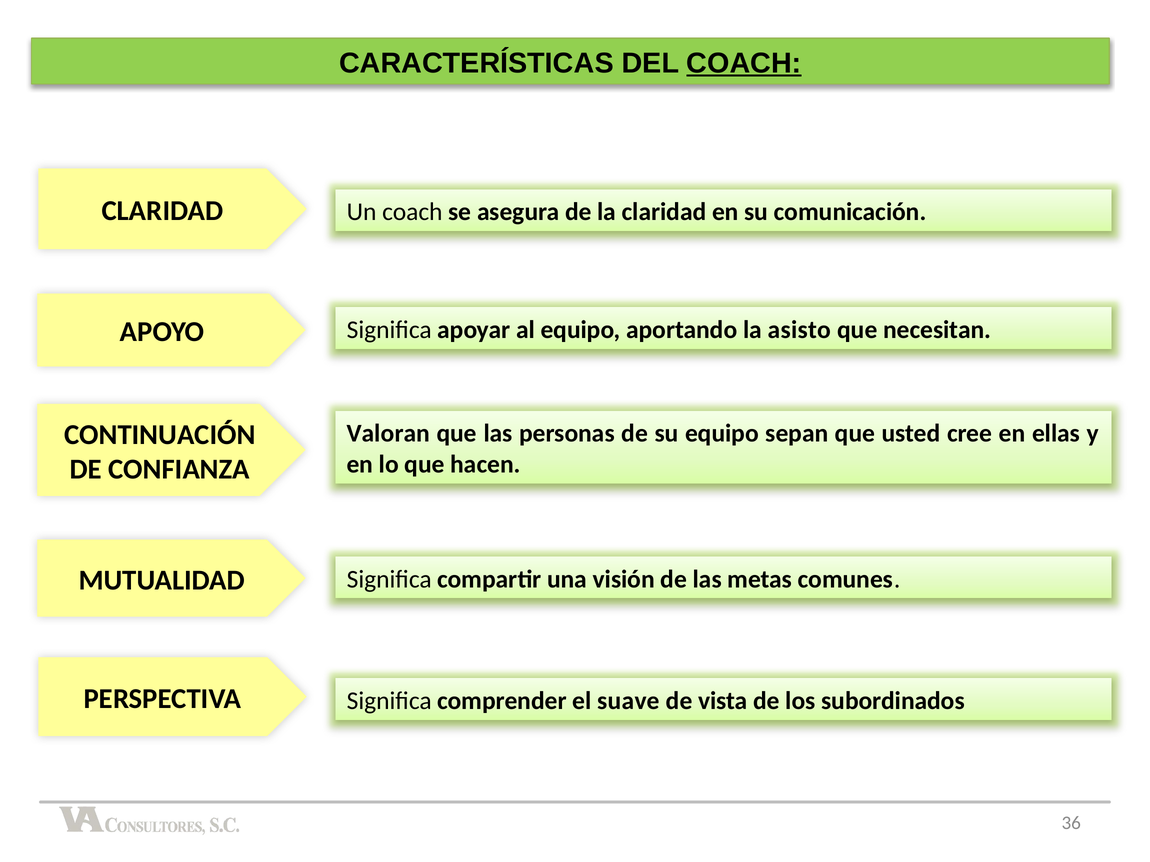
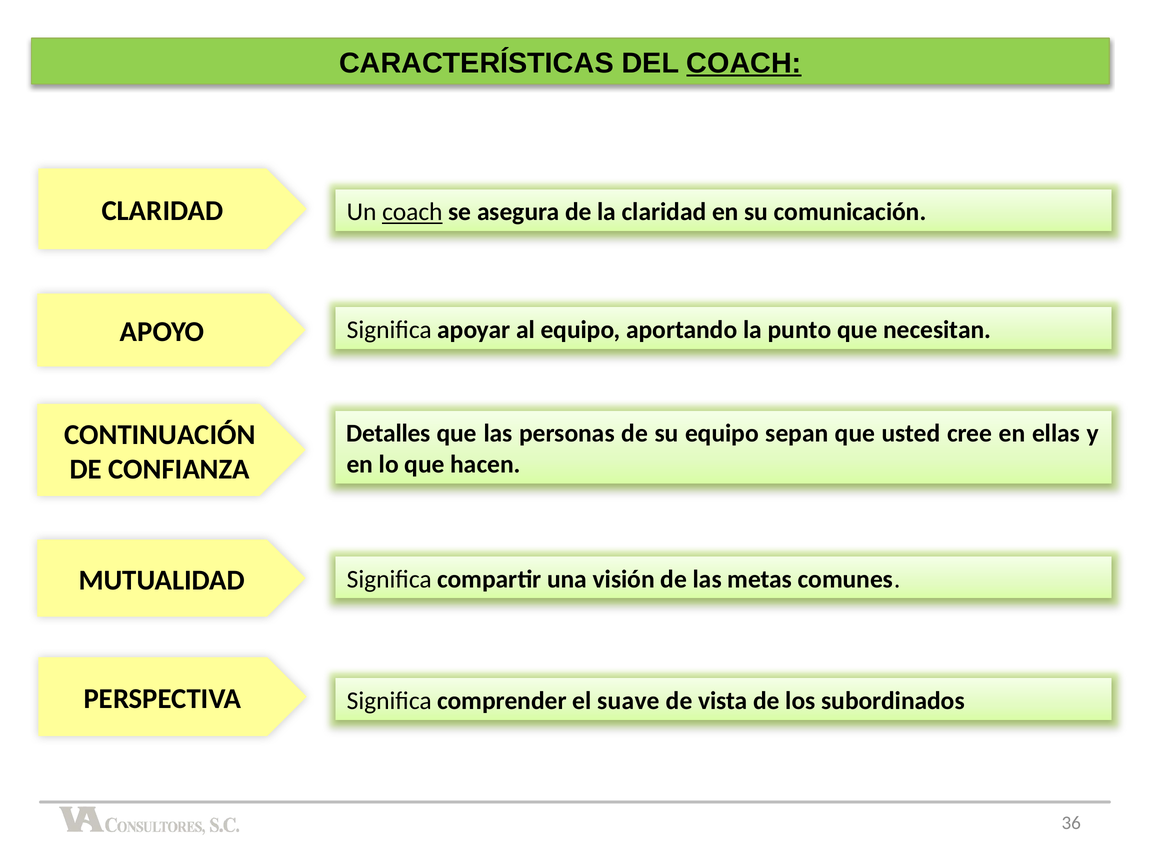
coach underline: none -> present (412, 212)
asisto: asisto -> punto (800, 330)
Valoran: Valoran -> Detalles (388, 434)
